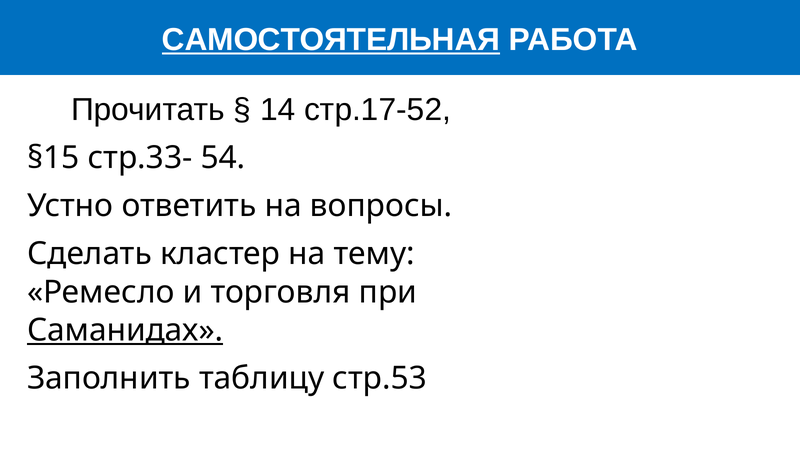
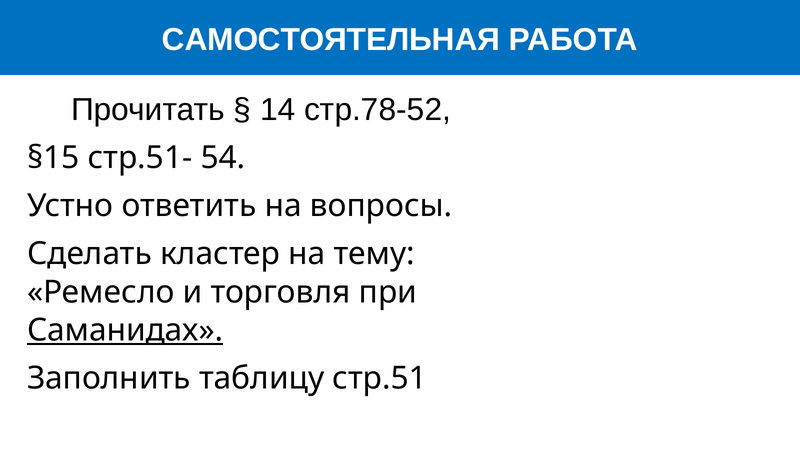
САМОСТОЯТЕЛЬНАЯ underline: present -> none (331, 40)
стр.17-52: стр.17-52 -> стр.78-52 (378, 110)
стр.33-: стр.33- -> стр.51- (140, 158)
стр.53: стр.53 -> стр.51 (380, 378)
